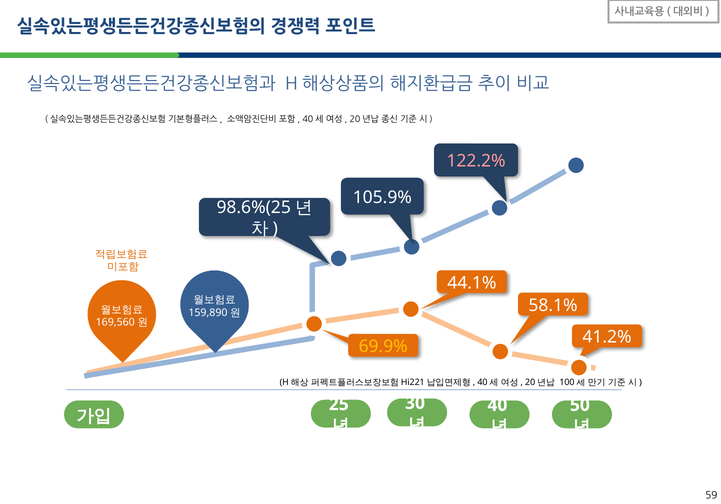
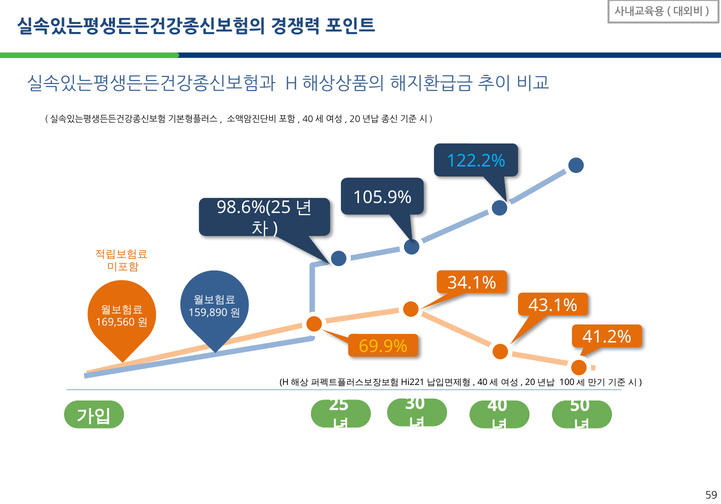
122.2% colour: pink -> light blue (476, 161)
44.1%: 44.1% -> 34.1% (472, 283)
58.1%: 58.1% -> 43.1% (553, 305)
